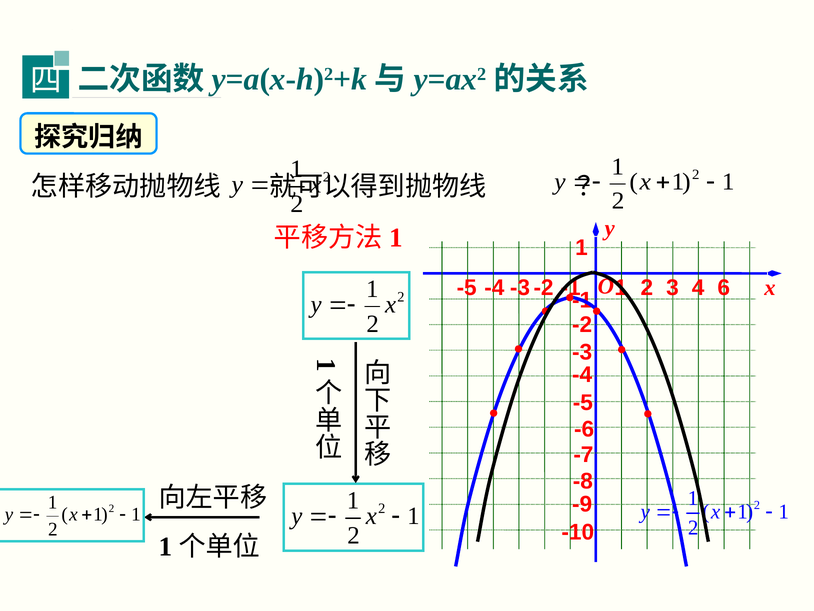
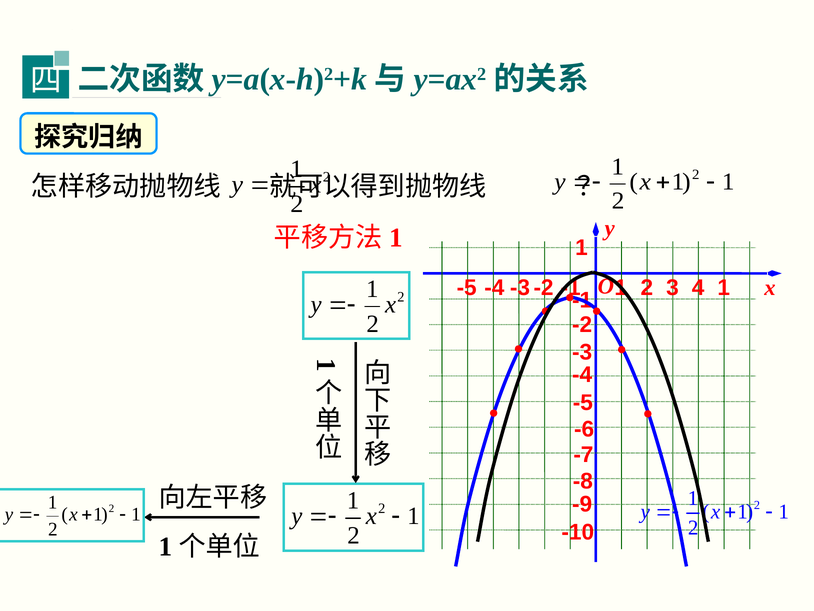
6: 6 -> 1 (724, 288)
